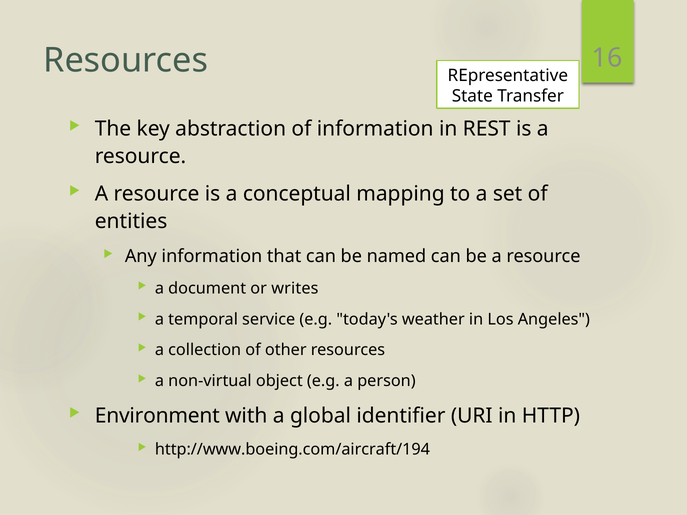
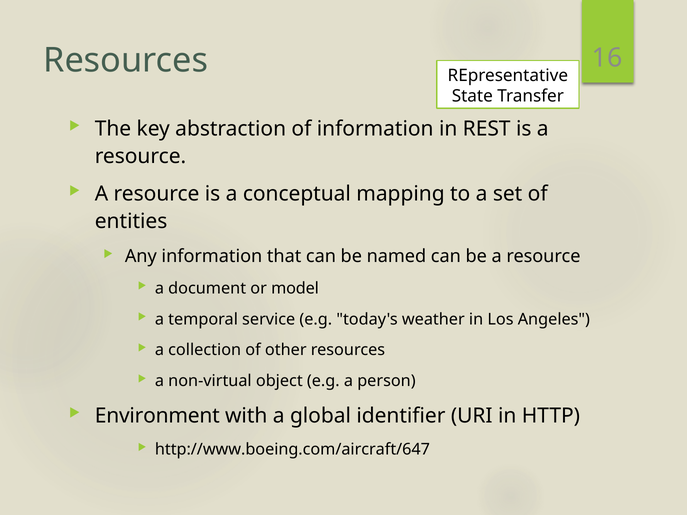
writes: writes -> model (295, 288)
http://www.boeing.com/aircraft/194: http://www.boeing.com/aircraft/194 -> http://www.boeing.com/aircraft/647 (292, 449)
